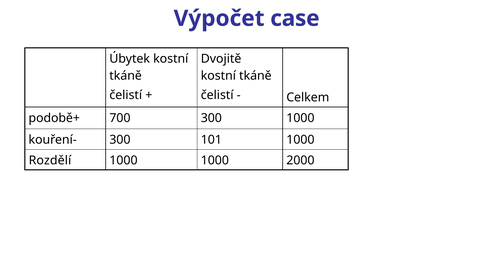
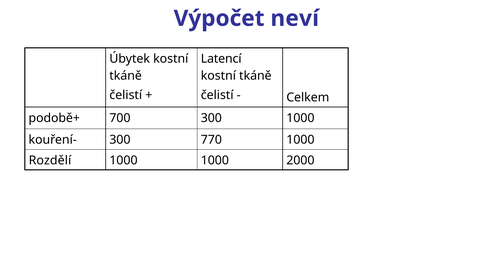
case: case -> neví (295, 18)
Dvojitě: Dvojitě -> Latencí (221, 59)
101: 101 -> 770 (211, 140)
